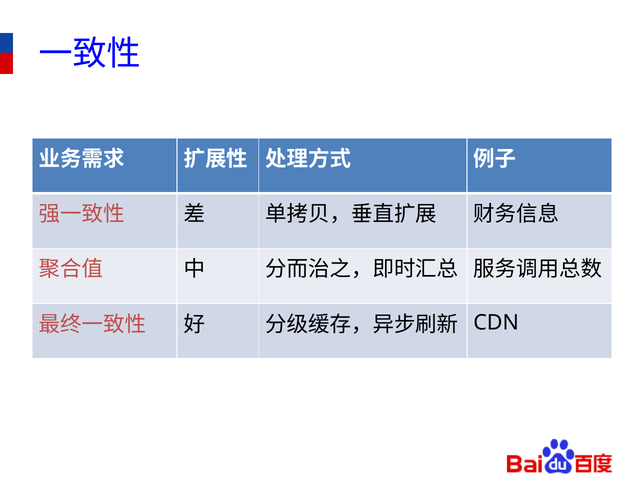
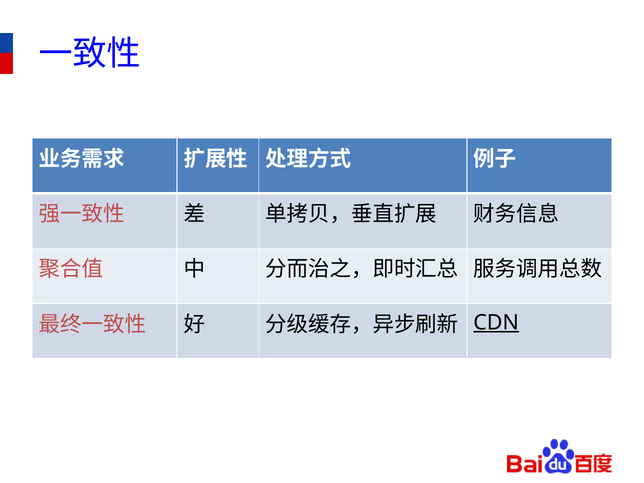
CDN underline: none -> present (496, 323)
